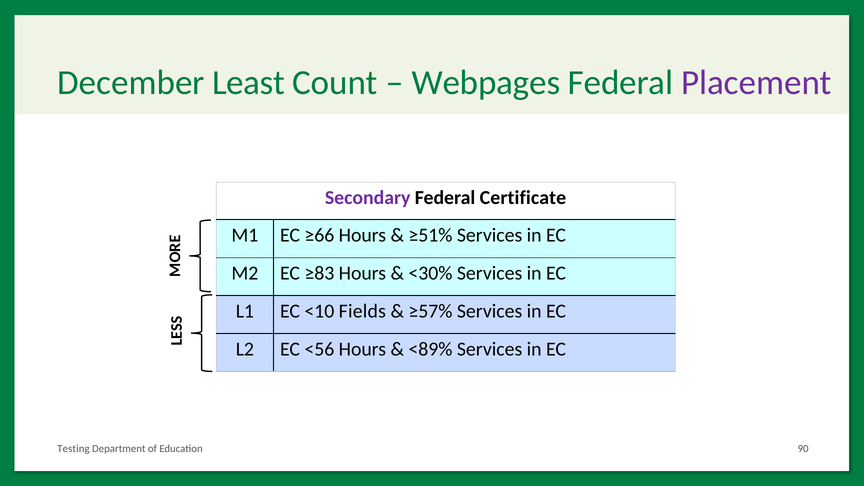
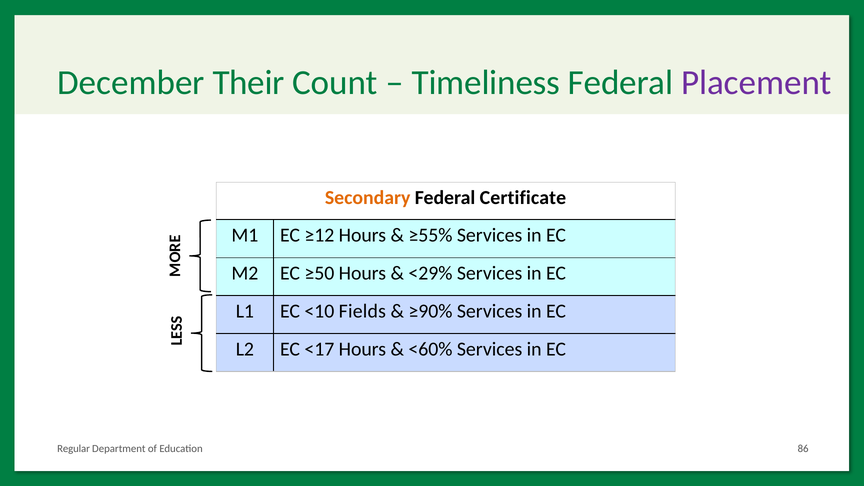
Least: Least -> Their (249, 83)
Webpages: Webpages -> Timeliness (486, 83)
Secondary colour: purple -> orange (368, 198)
≥66: ≥66 -> ≥12 (319, 235)
≥51%: ≥51% -> ≥55% (430, 235)
≥83: ≥83 -> ≥50 (319, 273)
<30%: <30% -> <29% (430, 273)
≥57%: ≥57% -> ≥90% (430, 311)
<56: <56 -> <17 (319, 349)
<89%: <89% -> <60% (430, 349)
Testing: Testing -> Regular (74, 449)
90: 90 -> 86 (803, 449)
